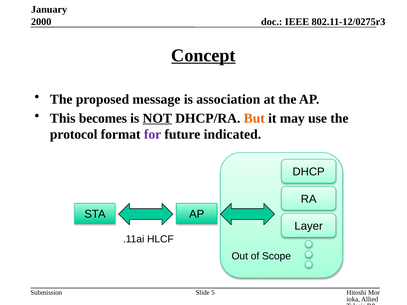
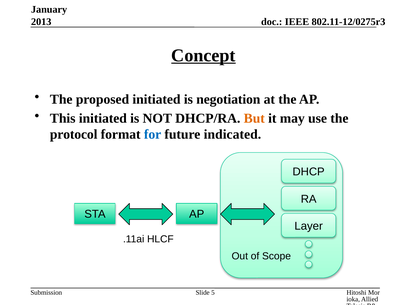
2000: 2000 -> 2013 (41, 22)
proposed message: message -> initiated (156, 99)
association: association -> negotiation (228, 99)
This becomes: becomes -> initiated (103, 118)
NOT underline: present -> none (157, 118)
for colour: purple -> blue (153, 135)
